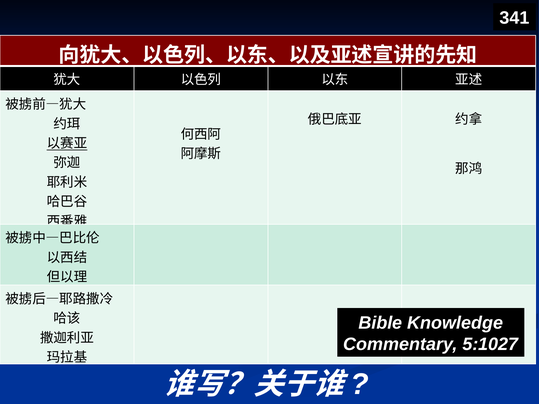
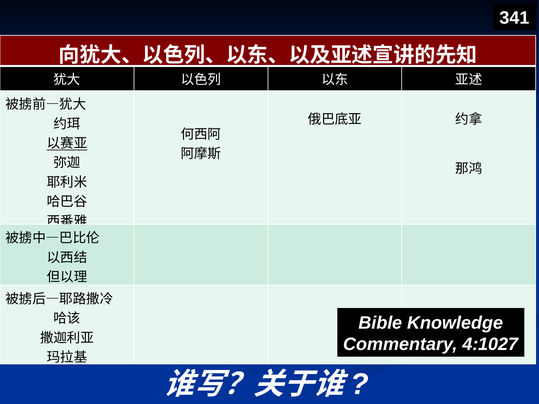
5:1027: 5:1027 -> 4:1027 (490, 345)
